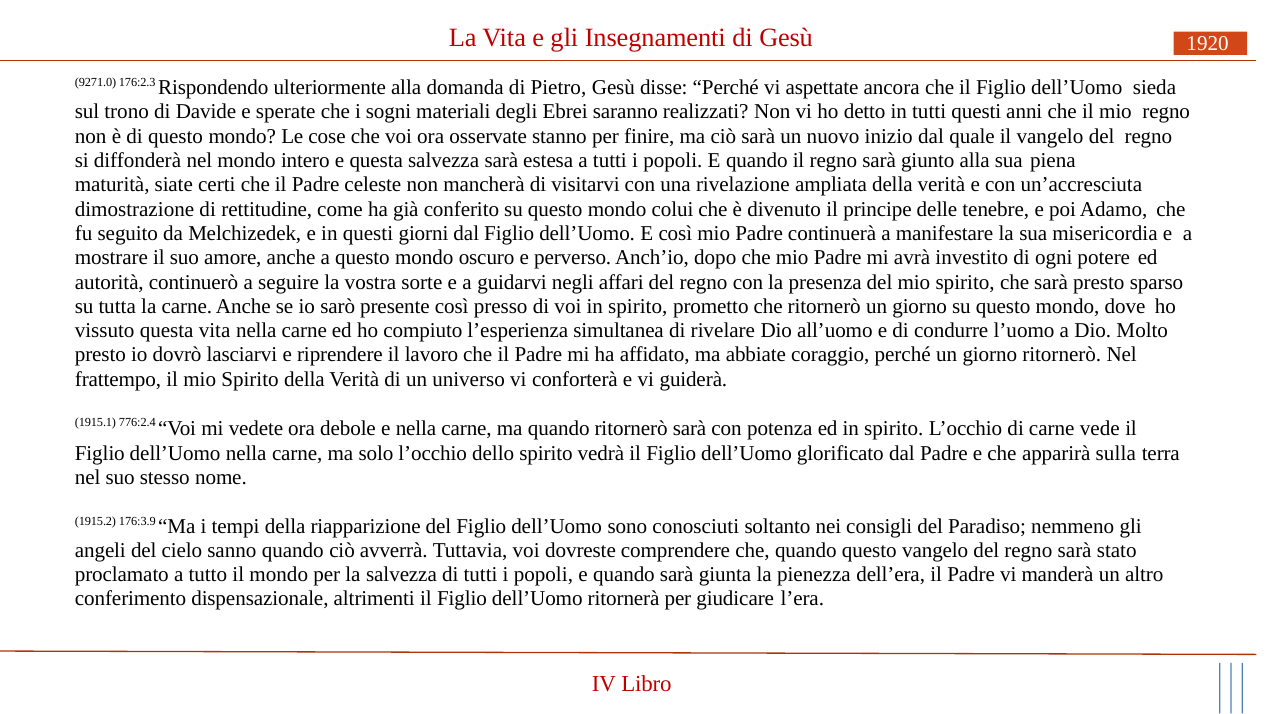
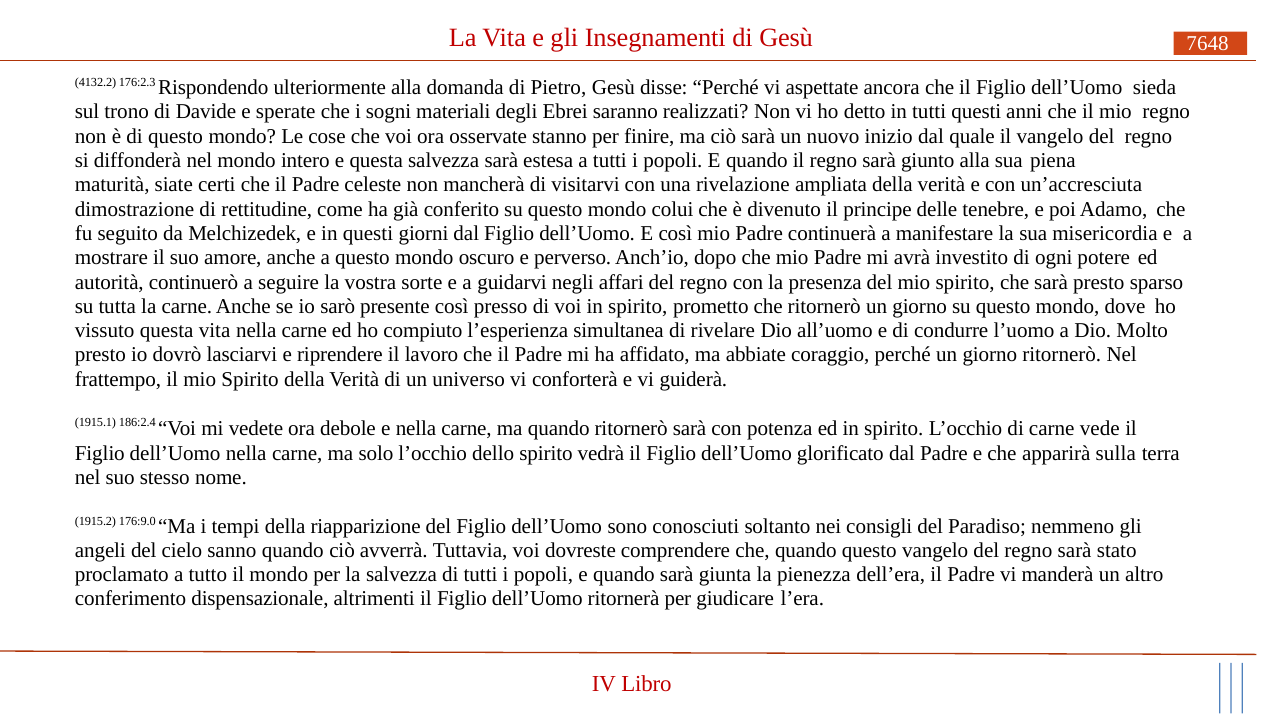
1920: 1920 -> 7648 (1208, 44)
9271.0: 9271.0 -> 4132.2 (96, 83)
776:2.4: 776:2.4 -> 186:2.4 (137, 423)
176:3.9: 176:3.9 -> 176:9.0 (137, 521)
